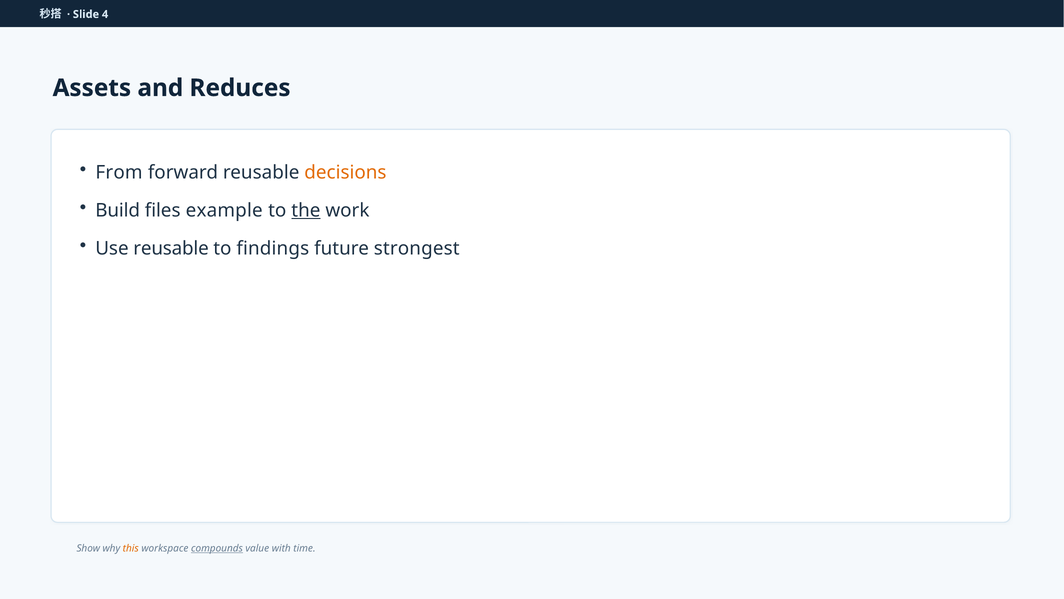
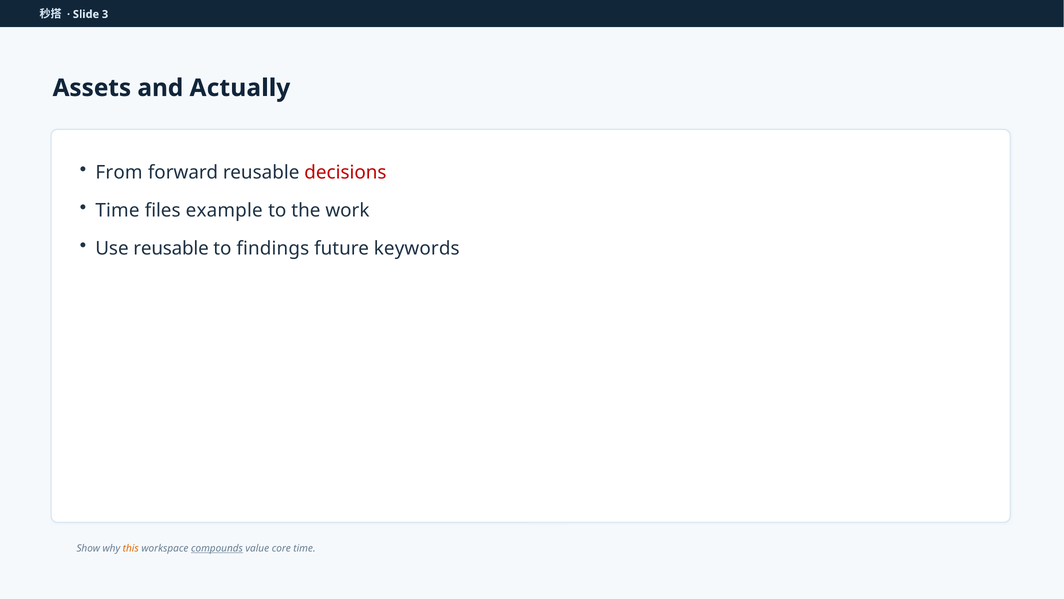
4: 4 -> 3 (105, 14)
Reduces: Reduces -> Actually (240, 88)
decisions colour: orange -> red (345, 172)
Build: Build -> Time (117, 210)
the underline: present -> none (306, 210)
strongest: strongest -> keywords (417, 248)
with: with -> core (281, 548)
